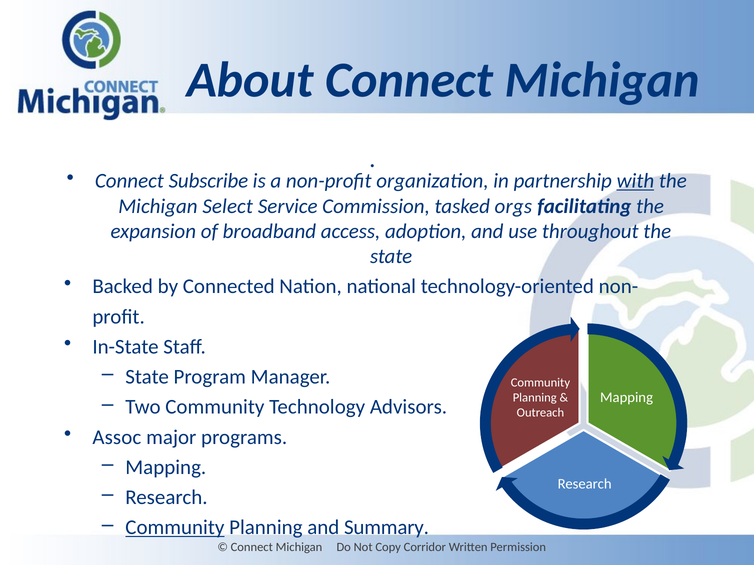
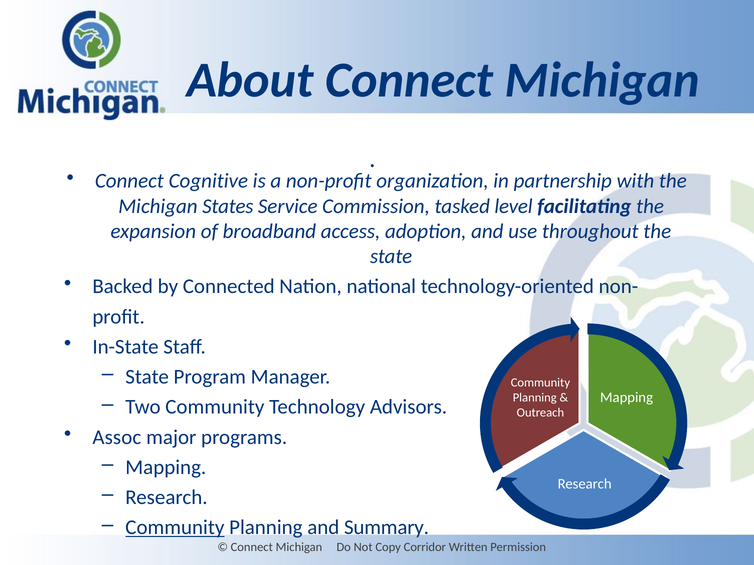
Subscribe: Subscribe -> Cognitive (208, 181)
with underline: present -> none (635, 181)
Select: Select -> States (228, 206)
orgs: orgs -> level (514, 206)
